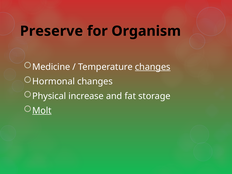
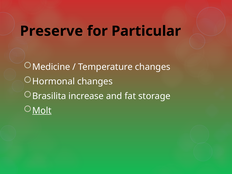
Organism: Organism -> Particular (146, 31)
changes underline: present -> none (153, 67)
Physical: Physical -> Brasilita (49, 96)
